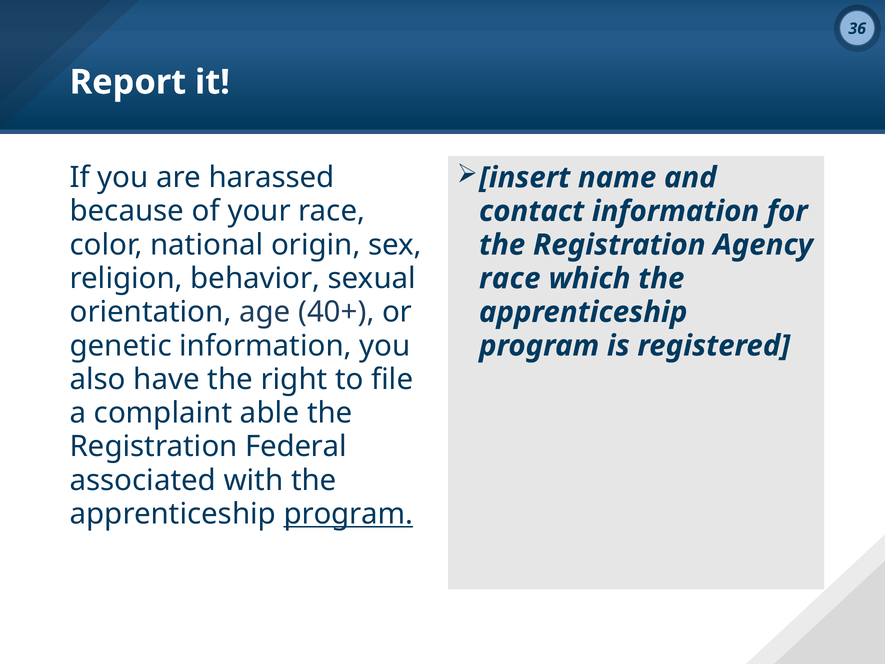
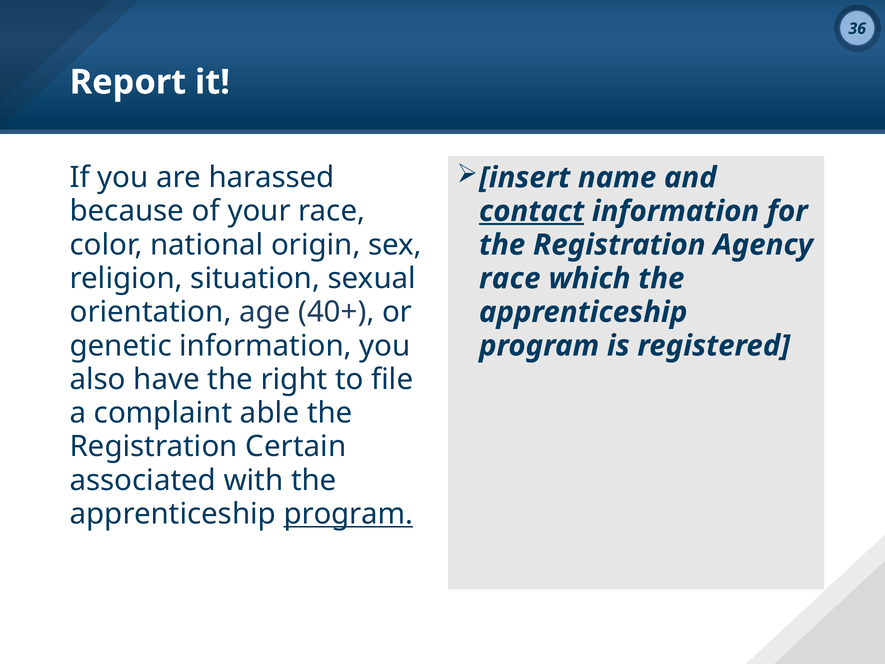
contact underline: none -> present (532, 211)
behavior: behavior -> situation (255, 278)
Federal: Federal -> Certain (296, 447)
